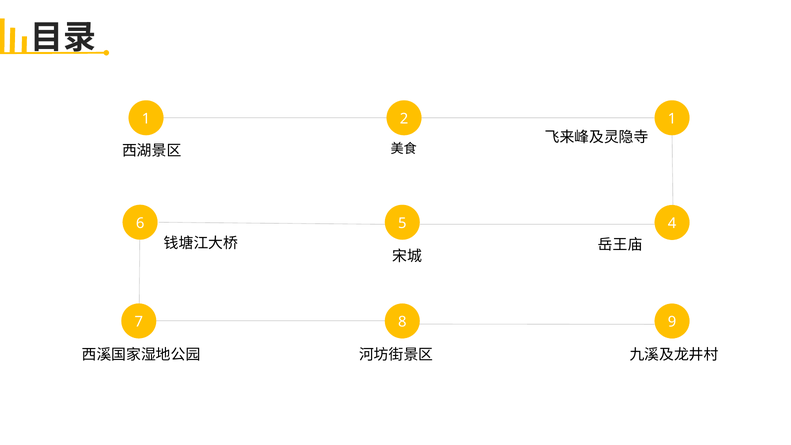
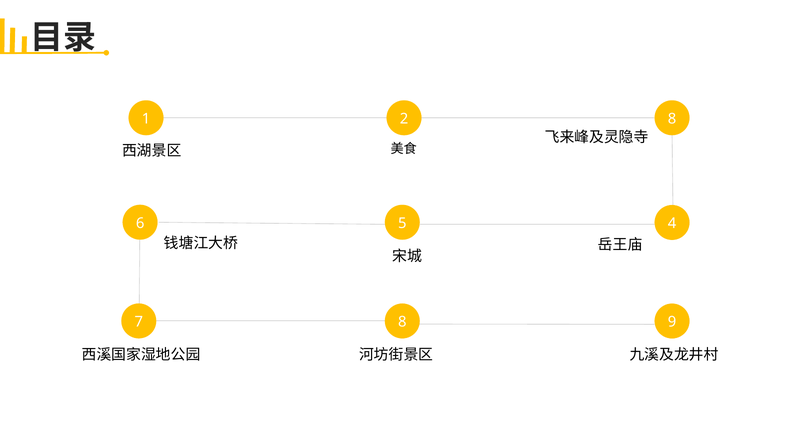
2 1: 1 -> 8 (672, 119)
